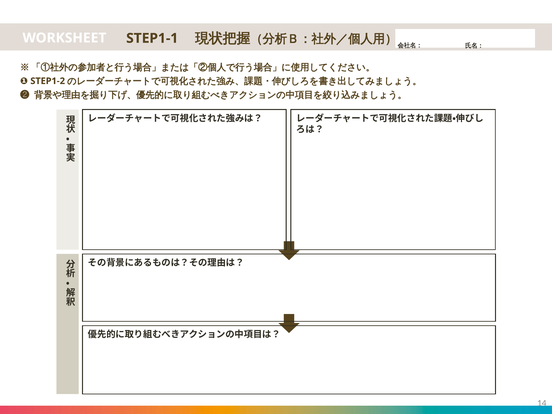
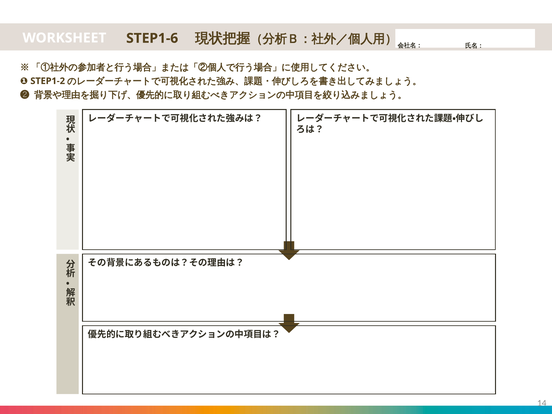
STEP1-1: STEP1-1 -> STEP1-6 (152, 38)
